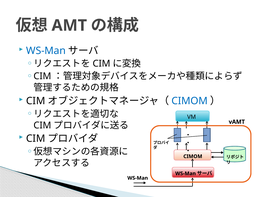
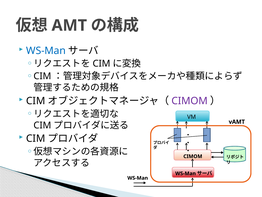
CIMOM colour: blue -> purple (190, 101)
